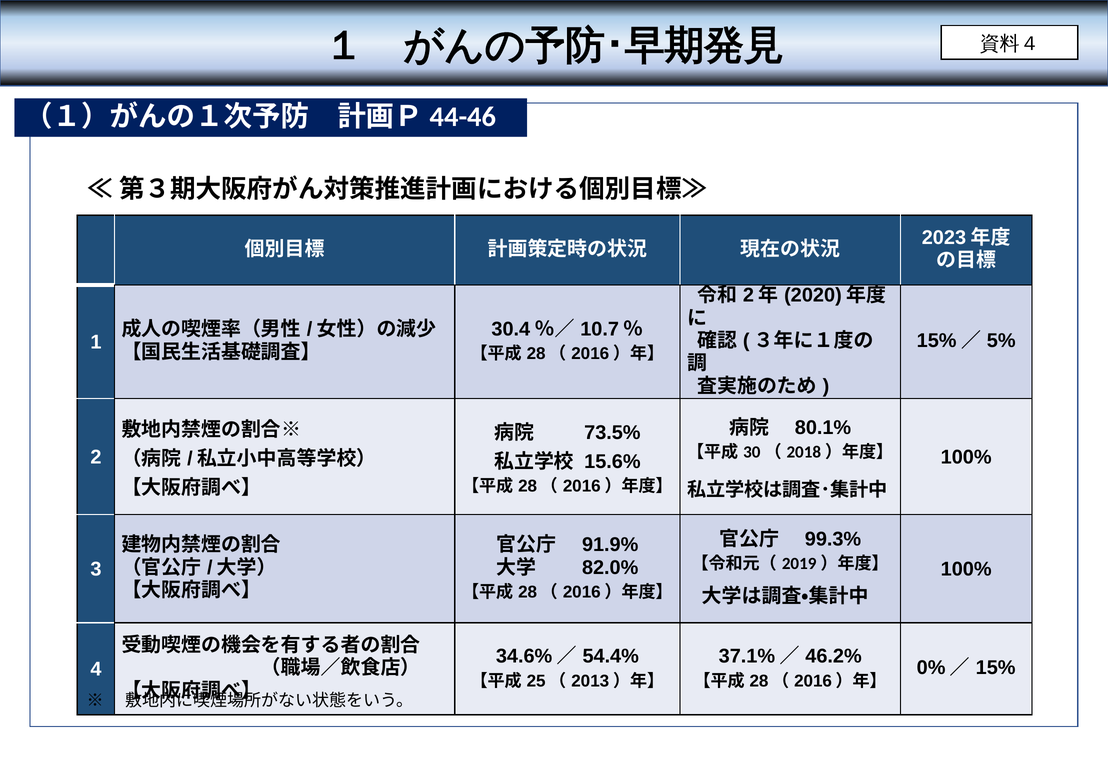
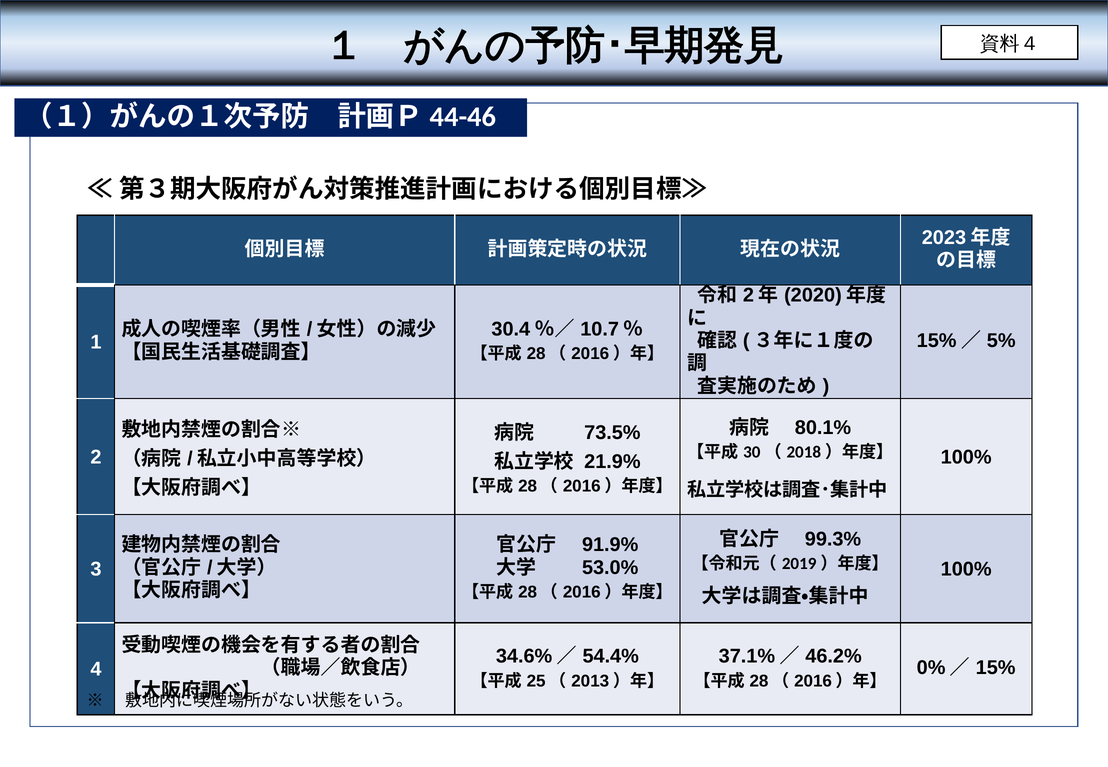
15.6%: 15.6% -> 21.9% (612, 462)
82.0%: 82.0% -> 53.0% (610, 568)
